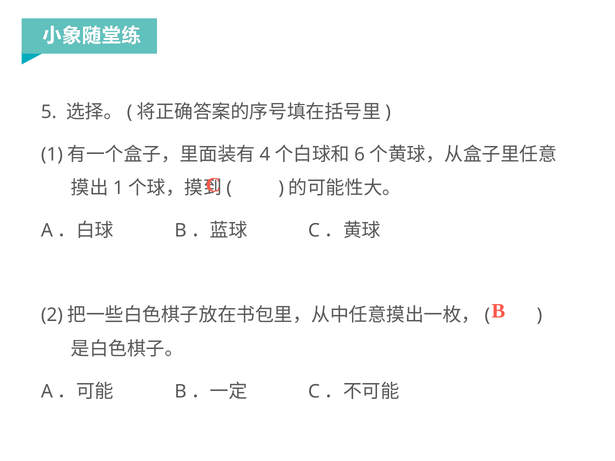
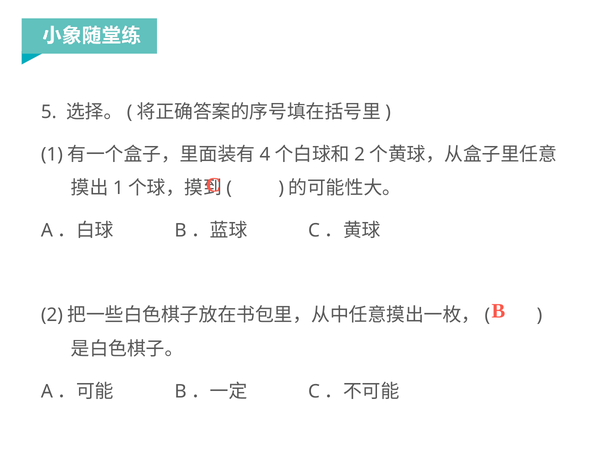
6: 6 -> 2 (360, 155)
